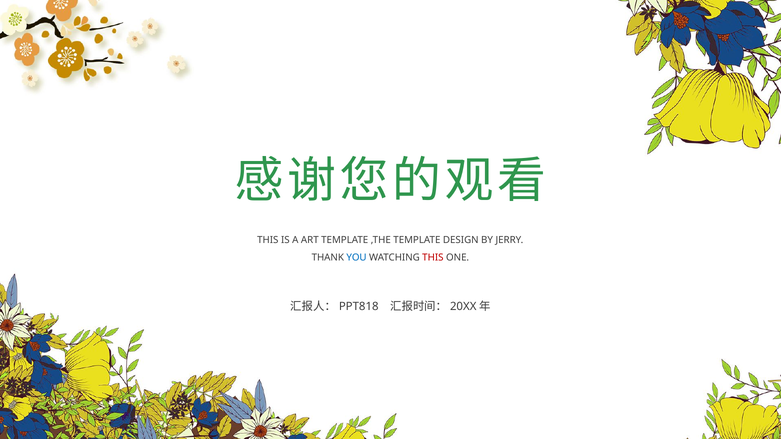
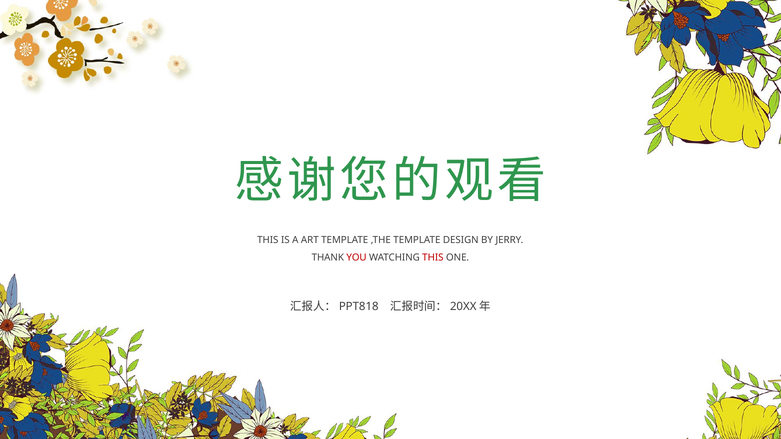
YOU colour: blue -> red (357, 258)
